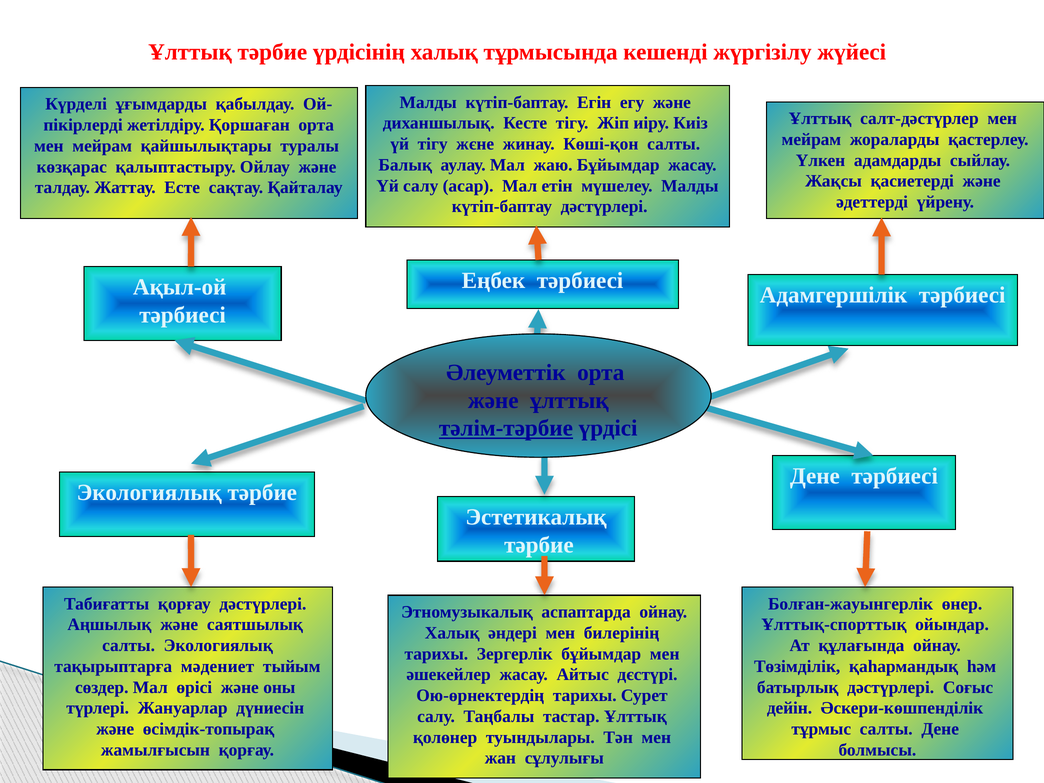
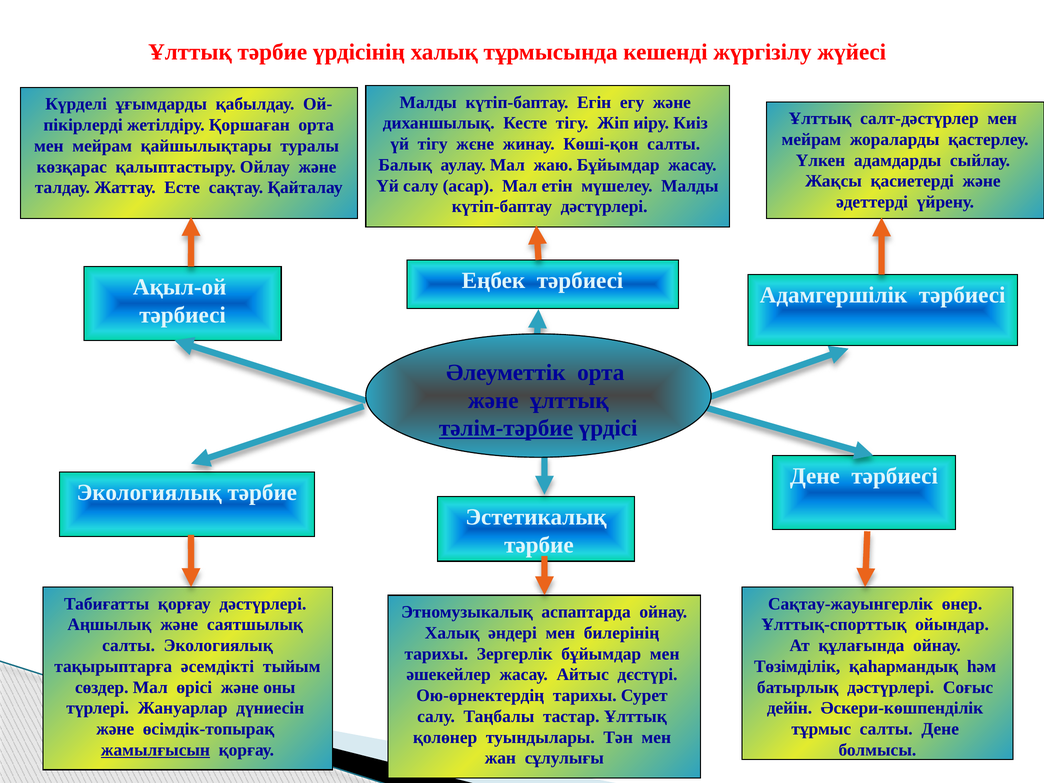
Болған-жауынгерлік: Болған-жауынгерлік -> Сақтау-жауынгерлік (851, 604)
мәдениет: мәдениет -> әсемдікті (217, 666)
жамылғысын underline: none -> present (155, 750)
